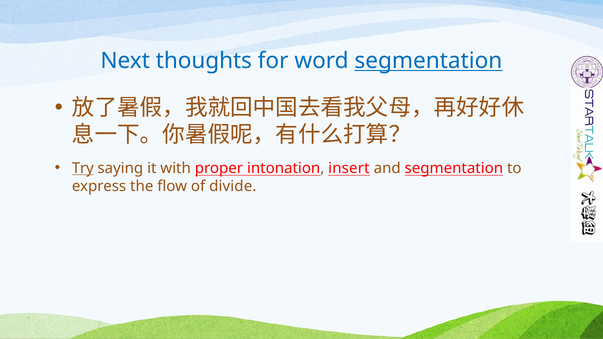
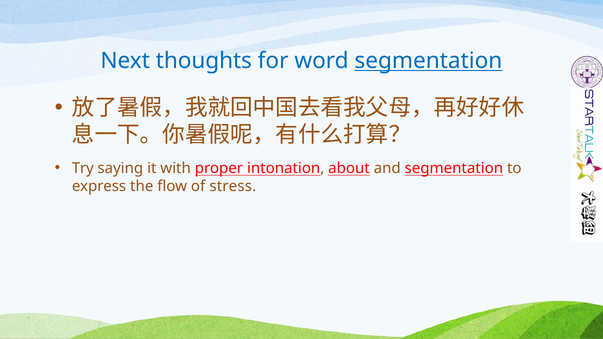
Try underline: present -> none (83, 168)
insert: insert -> about (349, 168)
divide: divide -> stress (233, 186)
